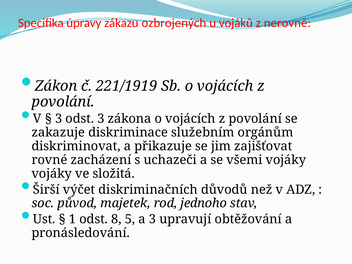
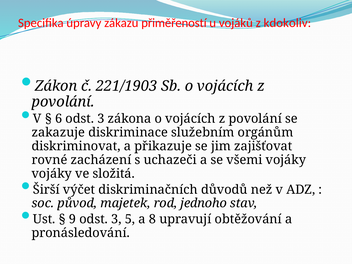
ozbrojených: ozbrojených -> přiměřeností (174, 23)
nerovně: nerovně -> kdokoliv (287, 23)
221/1919: 221/1919 -> 221/1903 (127, 86)
3: 3 -> 6 (59, 119)
1: 1 -> 9 (72, 219)
8: 8 -> 3 (116, 219)
a 3: 3 -> 8 (152, 219)
